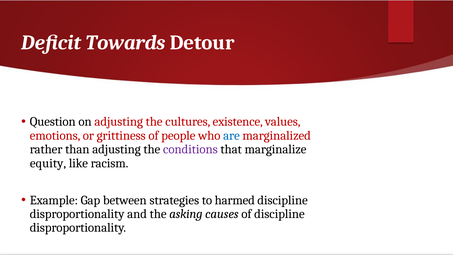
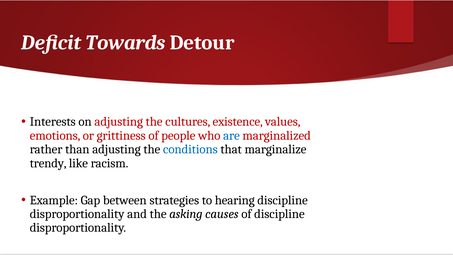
Question: Question -> Interests (53, 122)
conditions colour: purple -> blue (190, 149)
equity: equity -> trendy (48, 163)
harmed: harmed -> hearing (235, 200)
